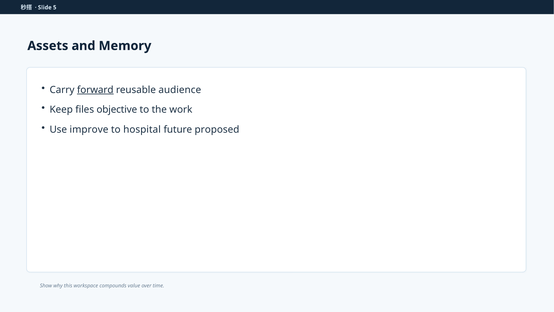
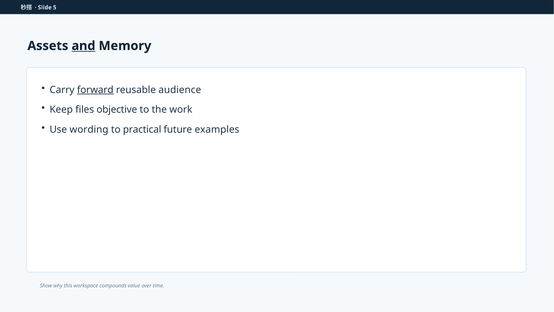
and underline: none -> present (83, 46)
improve: improve -> wording (89, 129)
hospital: hospital -> practical (142, 129)
proposed: proposed -> examples (217, 129)
